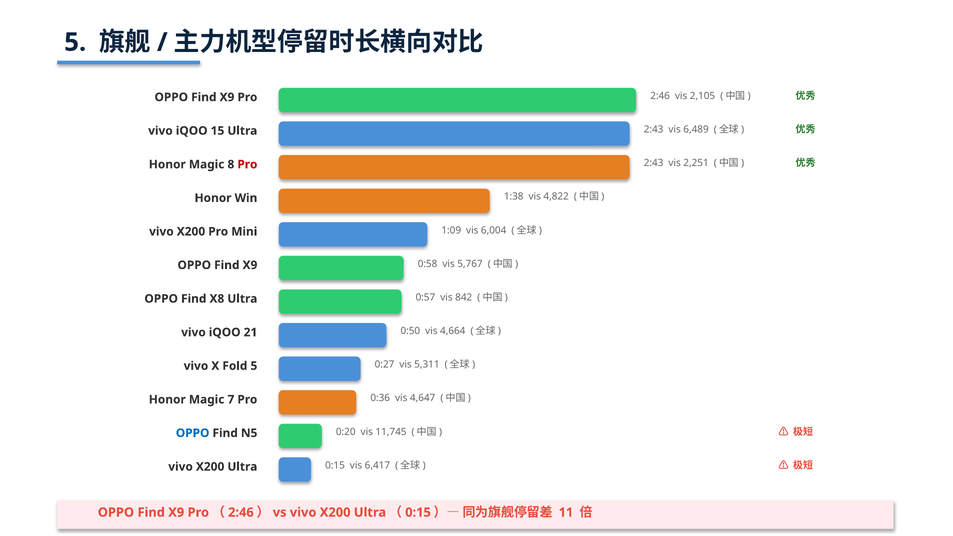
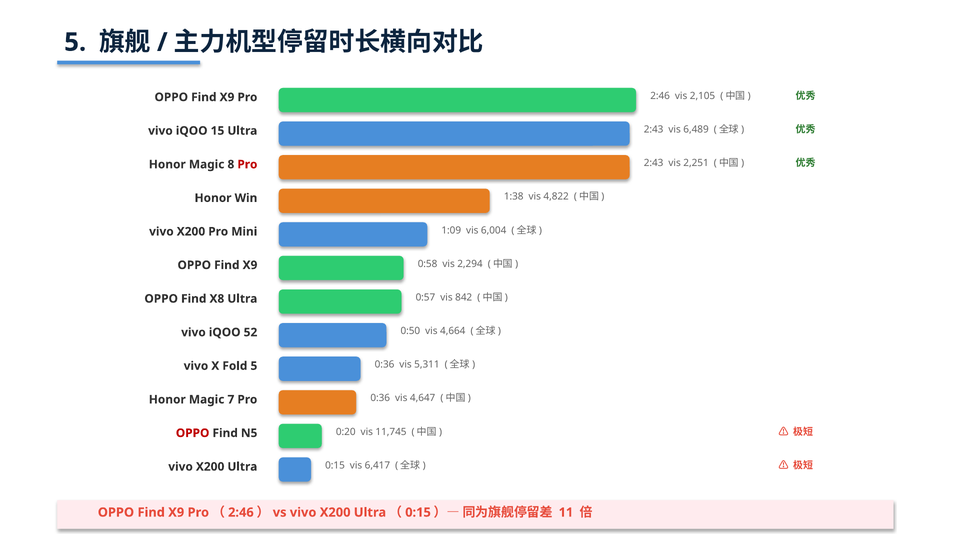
5,767: 5,767 -> 2,294 (470, 264)
21: 21 -> 52 (250, 332)
5 0:27: 0:27 -> 0:36 (385, 365)
OPPO colour: blue -> red (193, 433)
